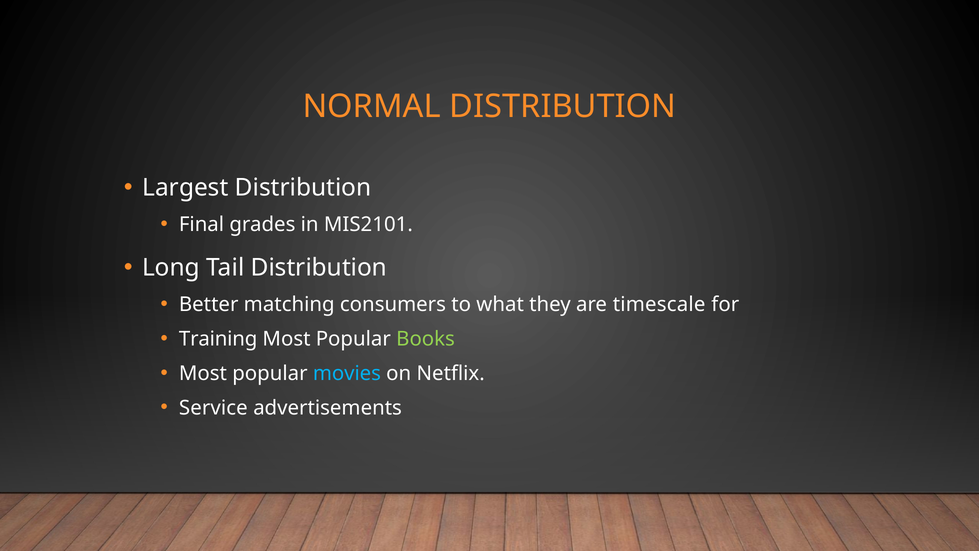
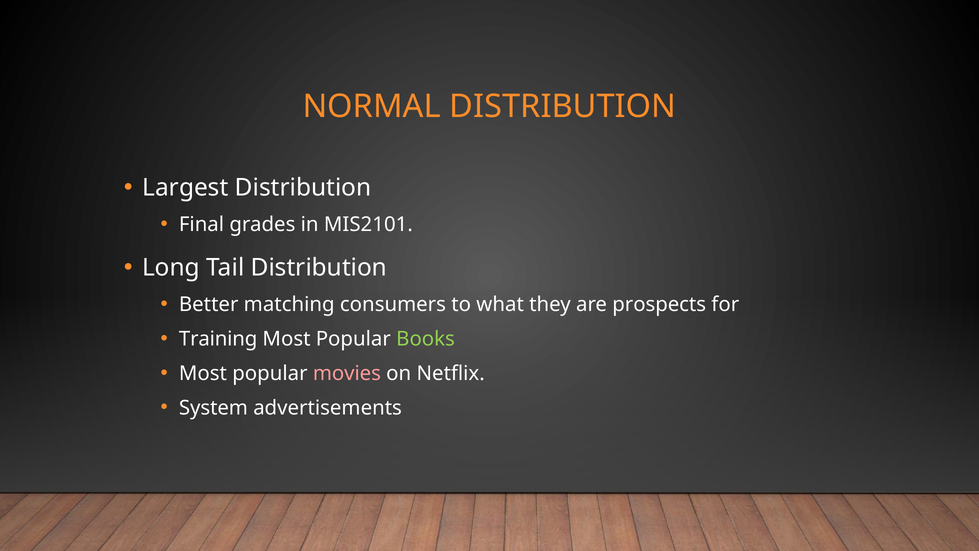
timescale: timescale -> prospects (659, 304)
movies colour: light blue -> pink (347, 373)
Service: Service -> System (213, 408)
